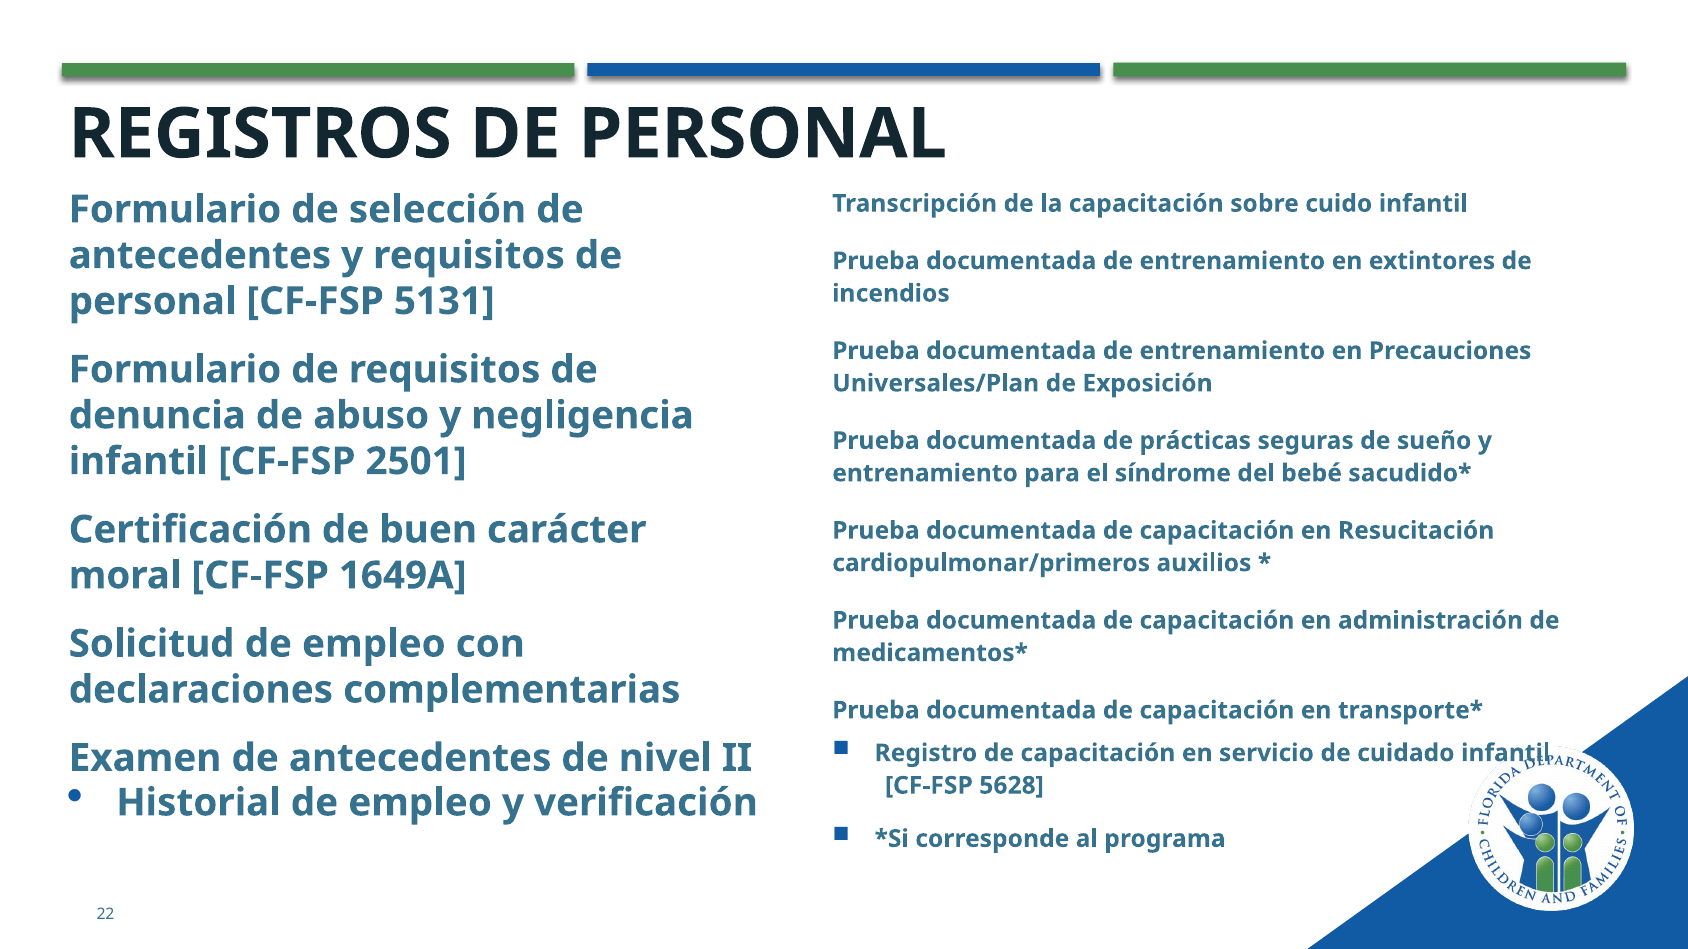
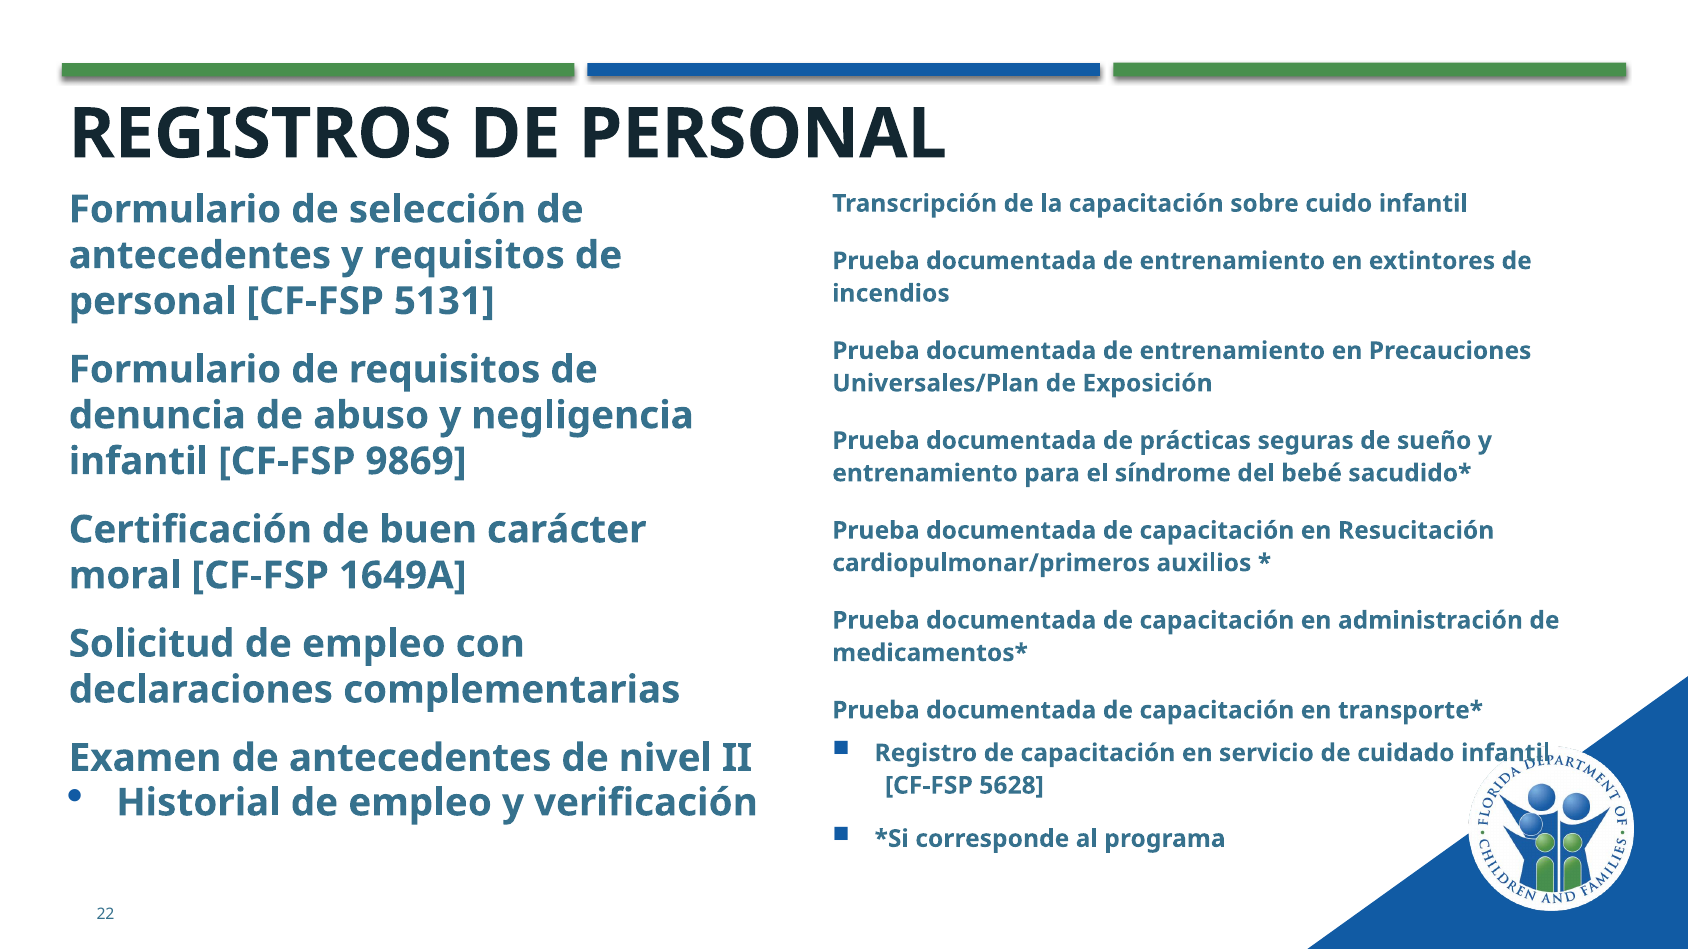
2501: 2501 -> 9869 (416, 462)
